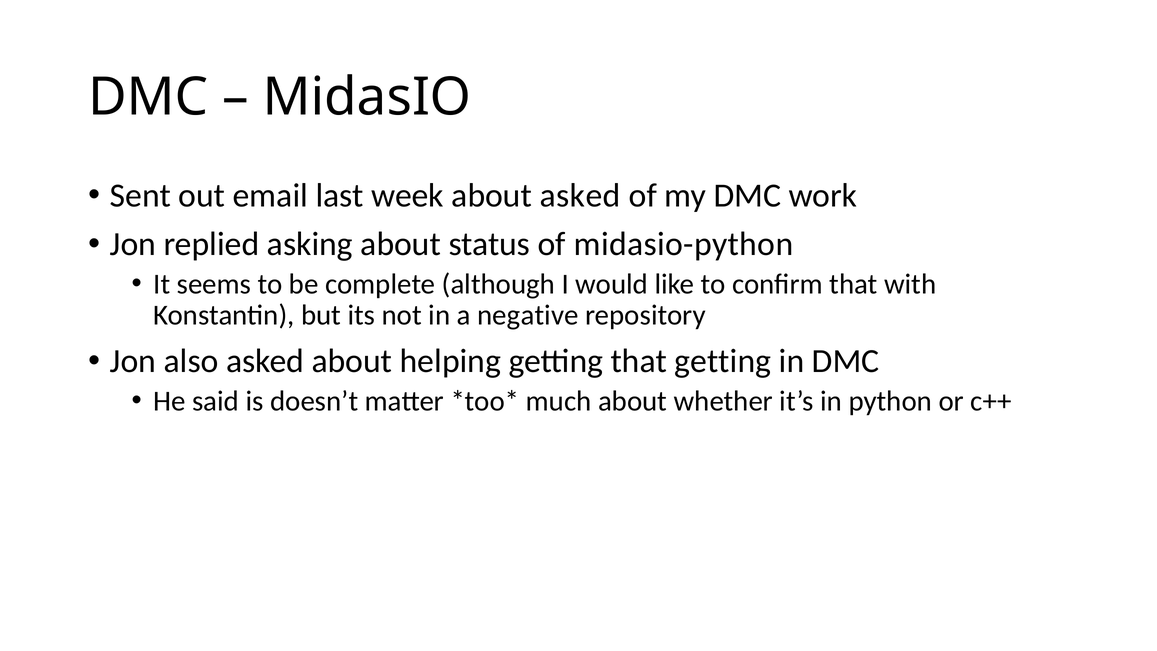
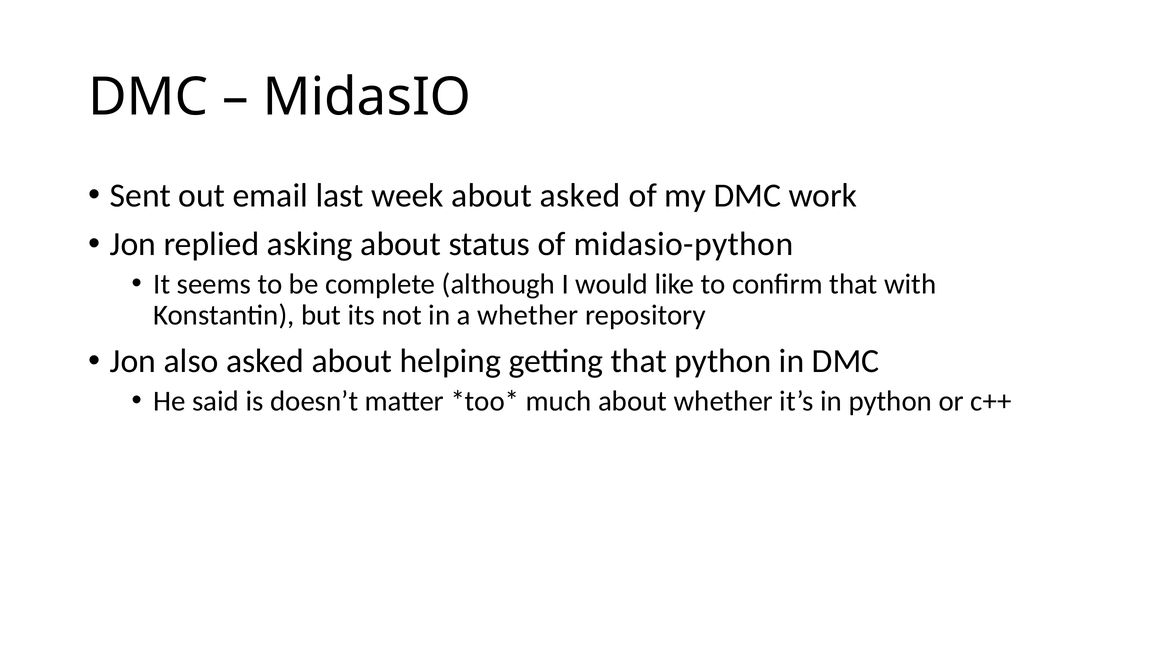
a negative: negative -> whether (528, 315)
that getting: getting -> python (723, 361)
